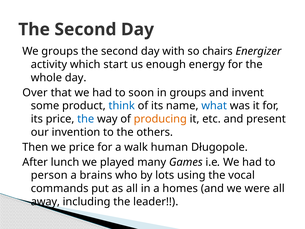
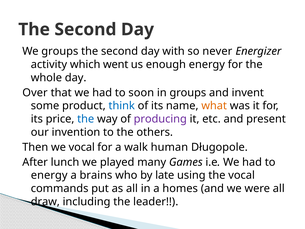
chairs: chairs -> never (217, 51)
start: start -> went (116, 64)
what colour: blue -> orange (214, 106)
producing colour: orange -> purple (160, 119)
we price: price -> vocal (82, 147)
person: person -> energy (49, 175)
lots: lots -> late (165, 175)
away: away -> draw (45, 202)
